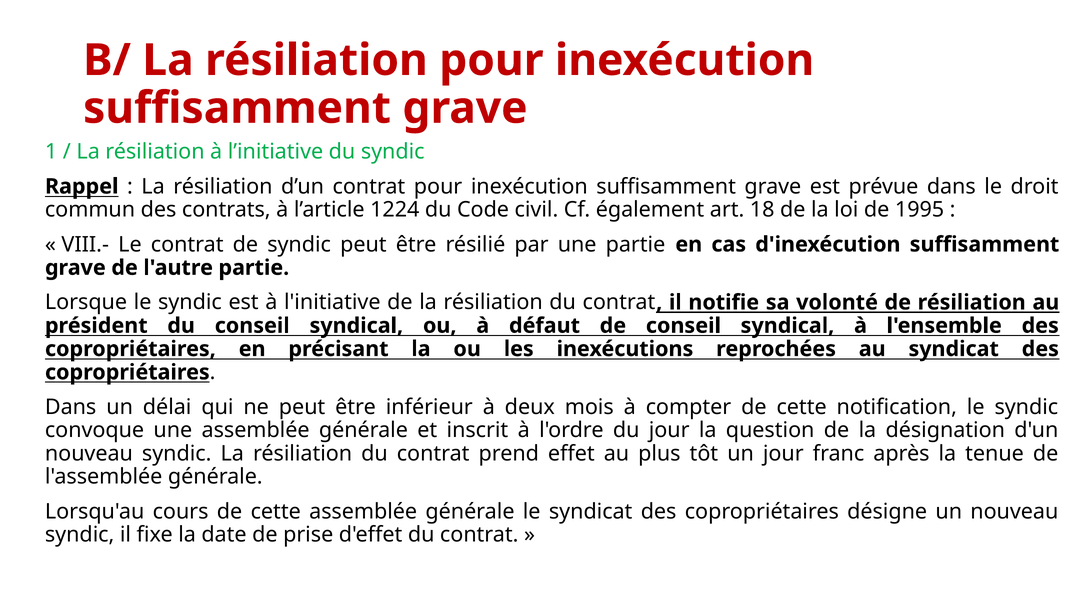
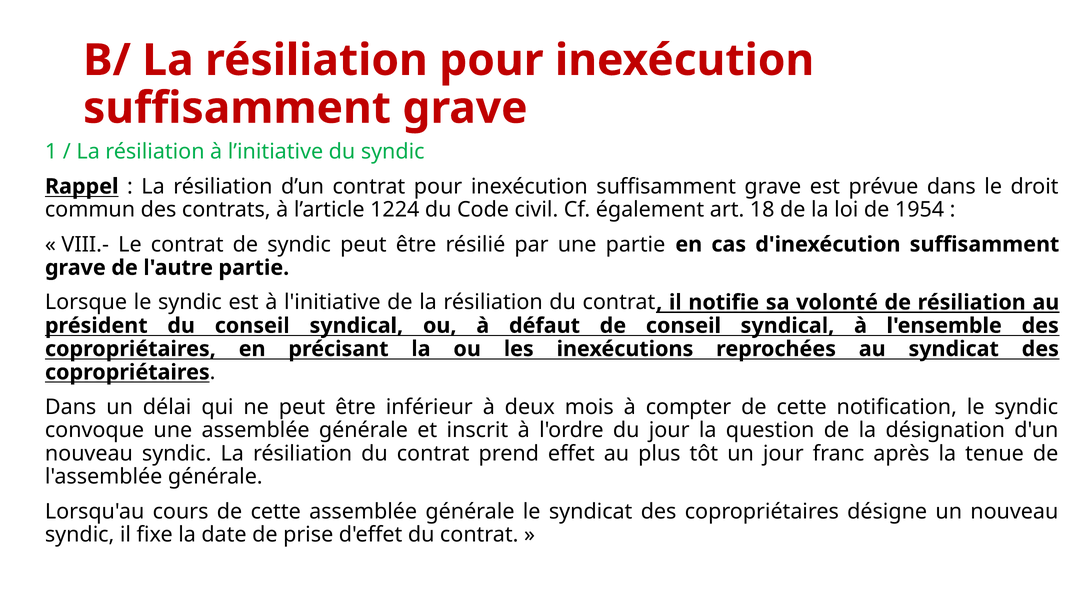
1995: 1995 -> 1954 (920, 210)
